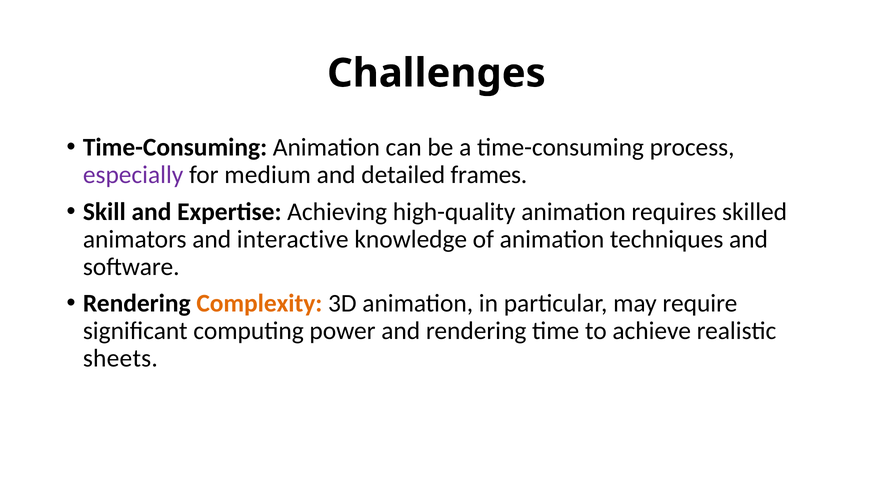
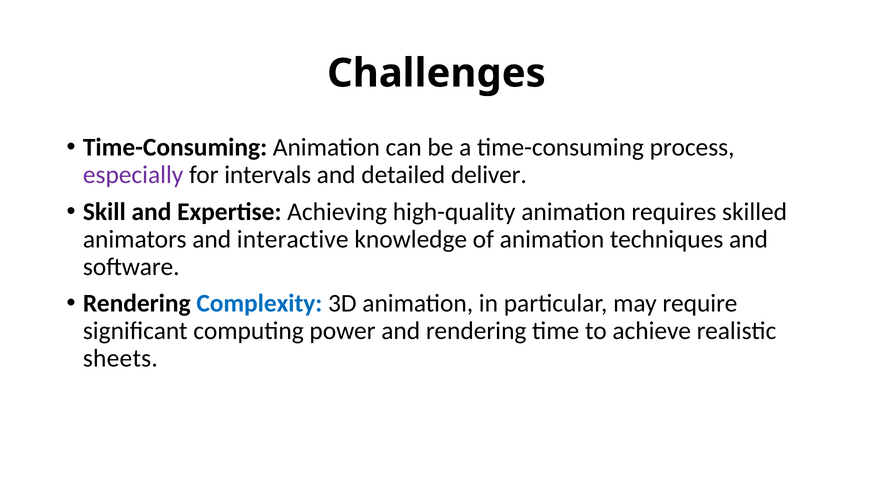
medium: medium -> intervals (268, 175)
frames: frames -> deliver (489, 175)
Complexity colour: orange -> blue (259, 303)
